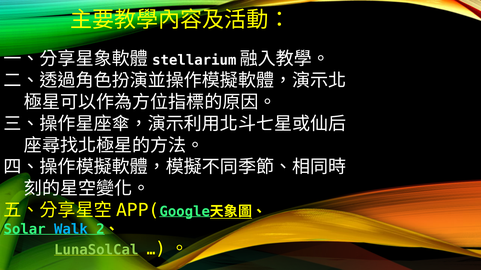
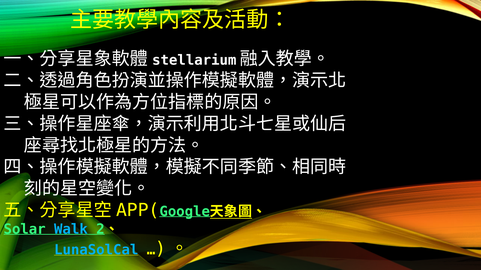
LunaSolCal colour: light green -> light blue (96, 250)
